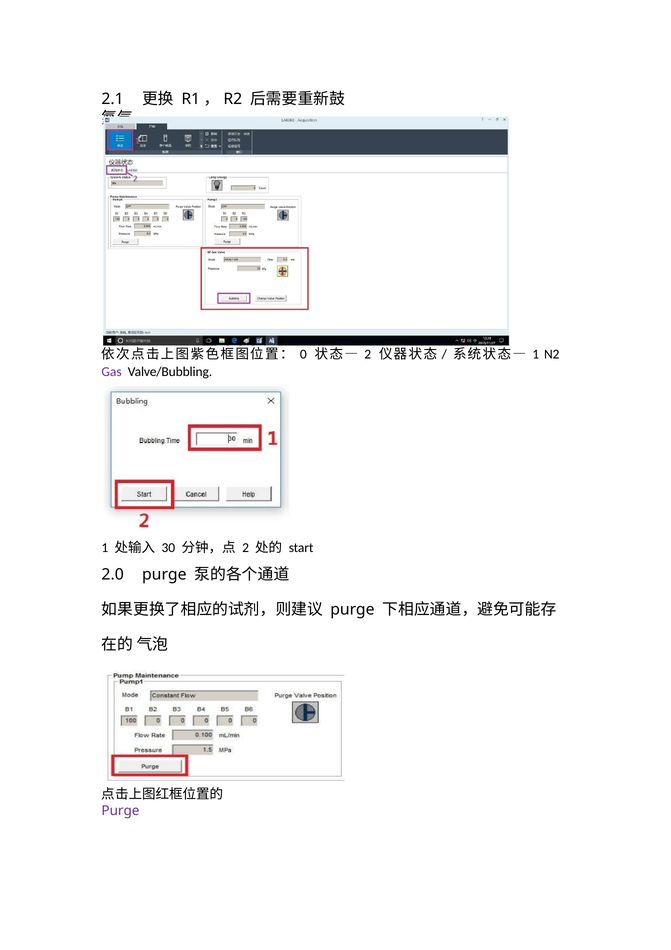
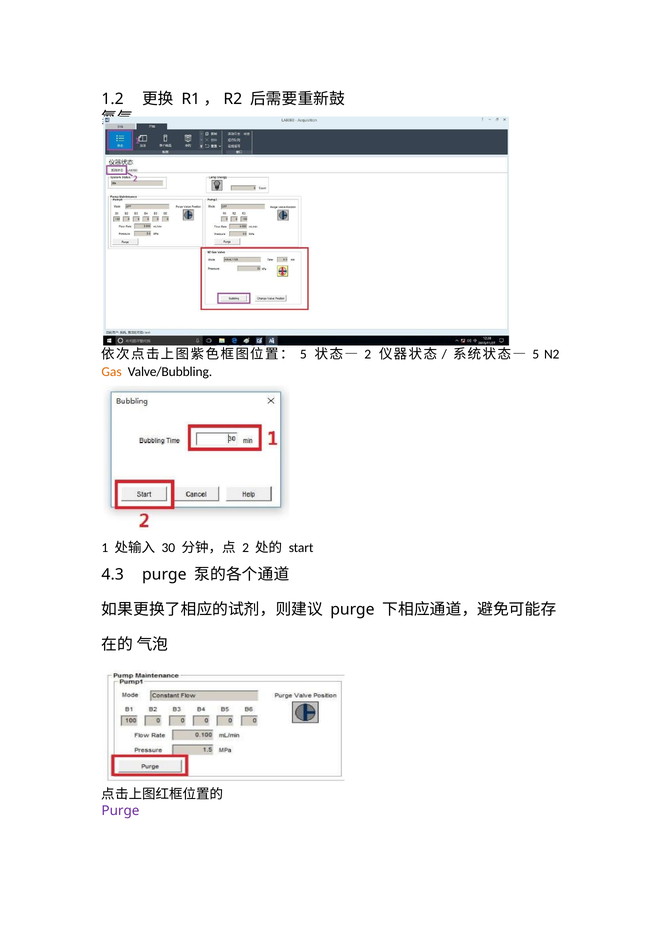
2.1: 2.1 -> 1.2 (113, 99)
0: 0 -> 5 (303, 354)
1: 1 -> 5 (536, 354)
Gas colour: purple -> orange (112, 371)
2.0: 2.0 -> 4.3 (113, 574)
